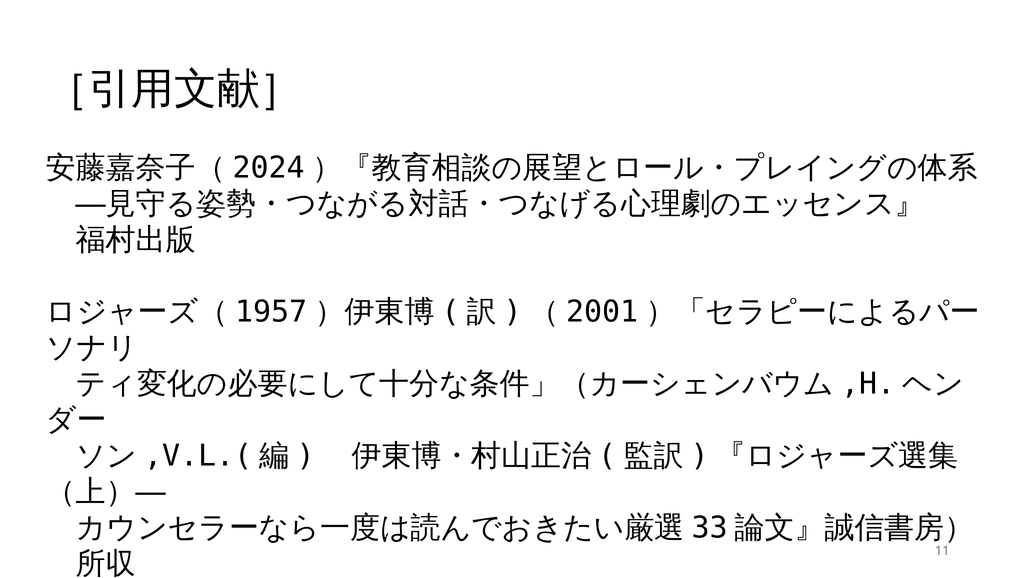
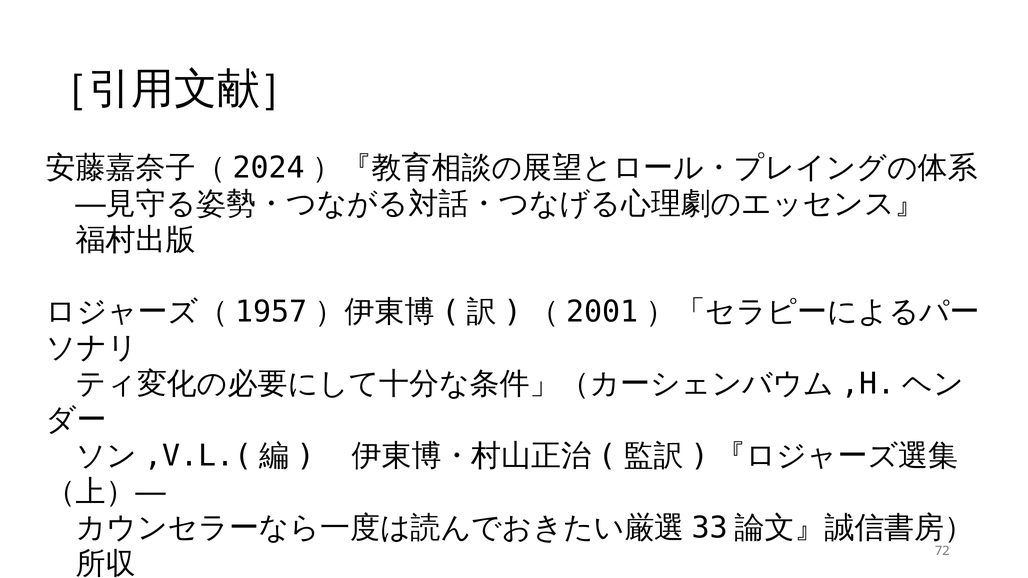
11: 11 -> 72 (942, 551)
